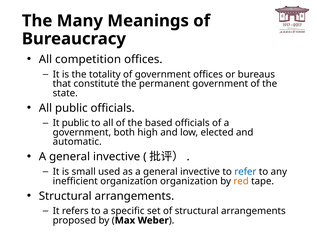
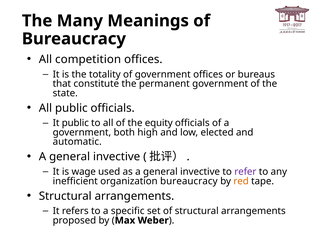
based: based -> equity (159, 123)
small: small -> wage (84, 172)
refer colour: blue -> purple (245, 172)
organization organization: organization -> bureaucracy (189, 182)
